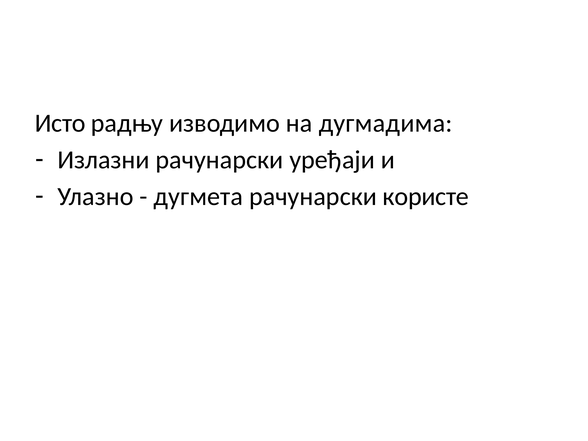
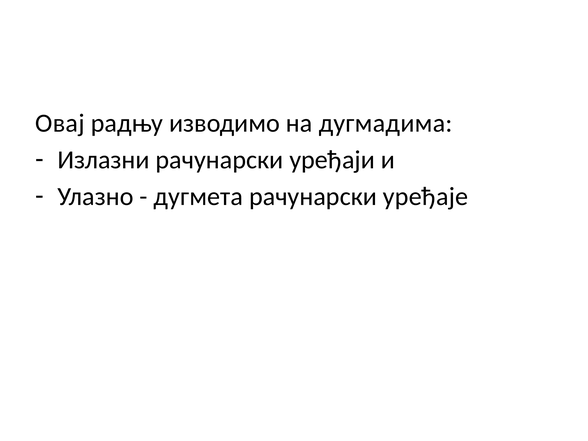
Исто: Исто -> Овај (60, 123)
користе: користе -> уређаје (426, 197)
